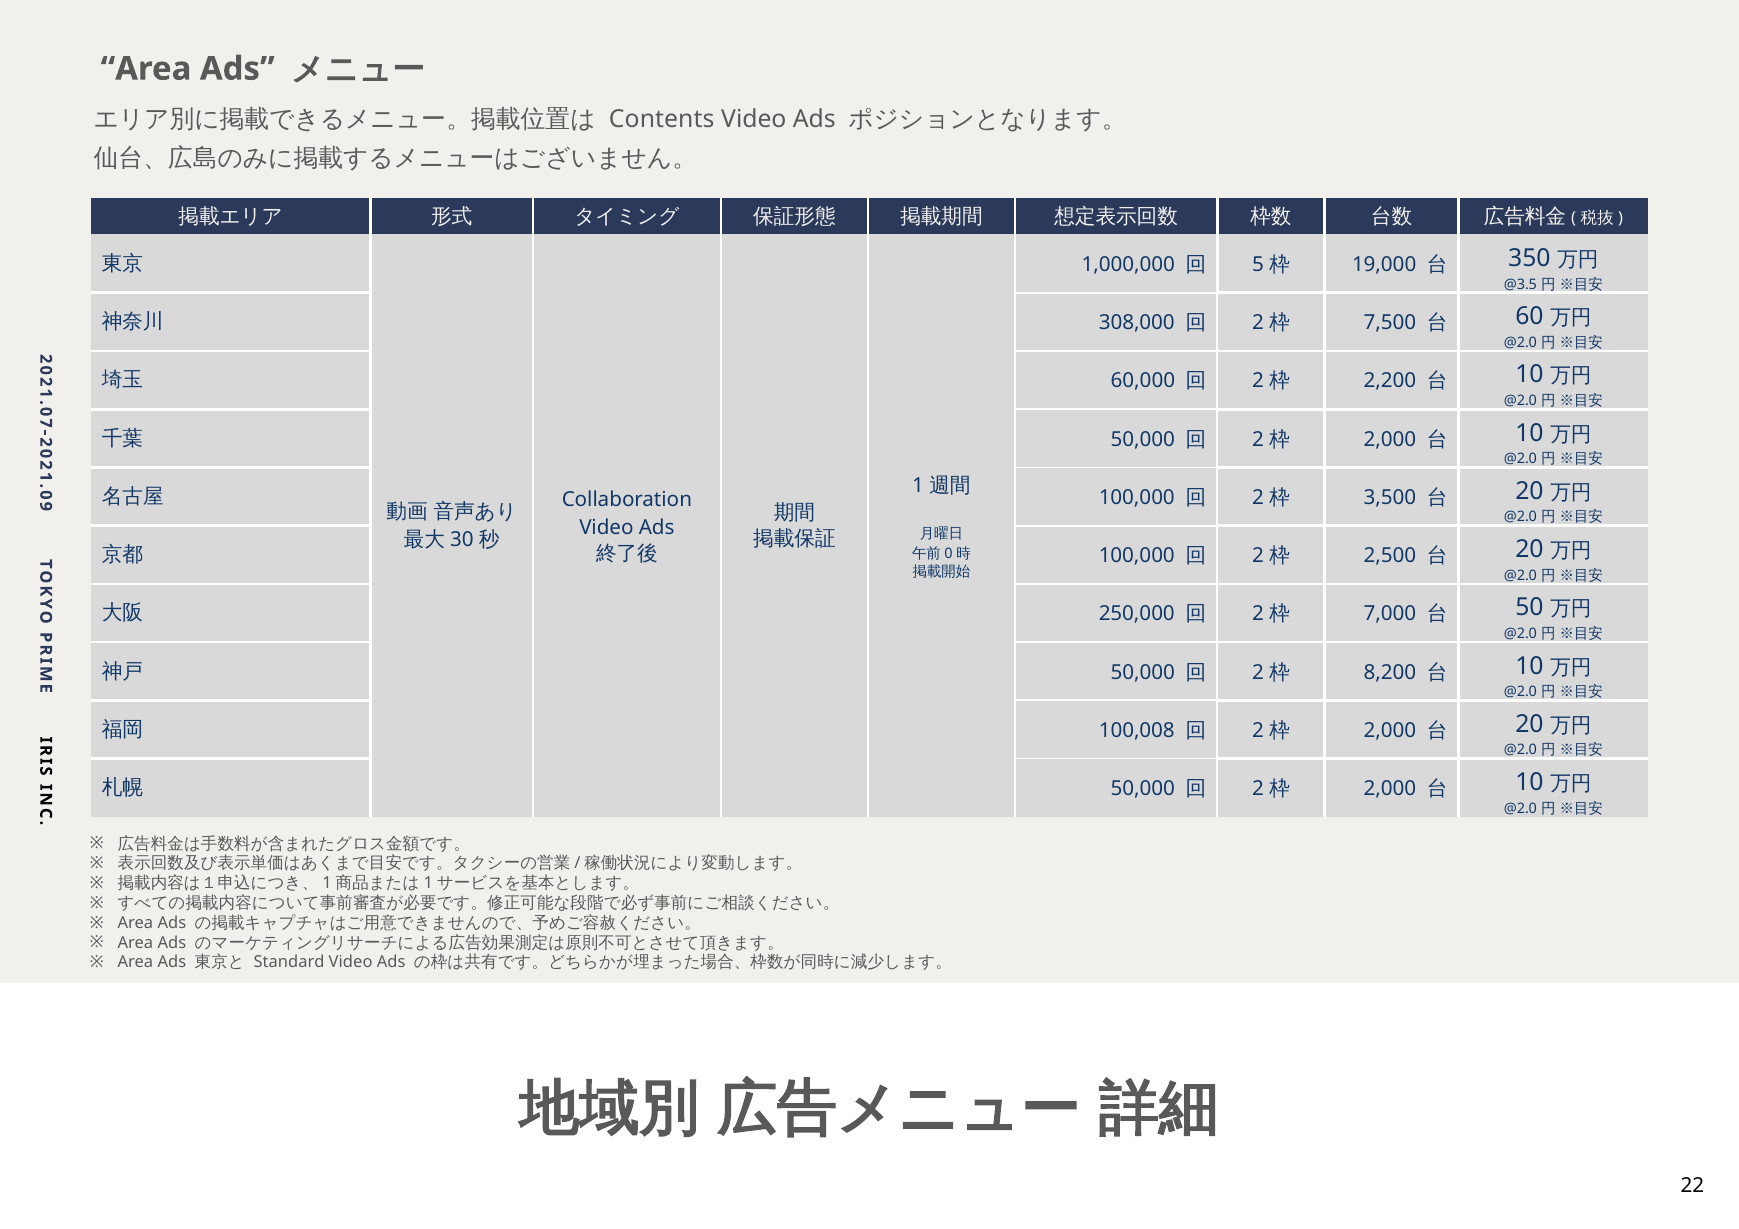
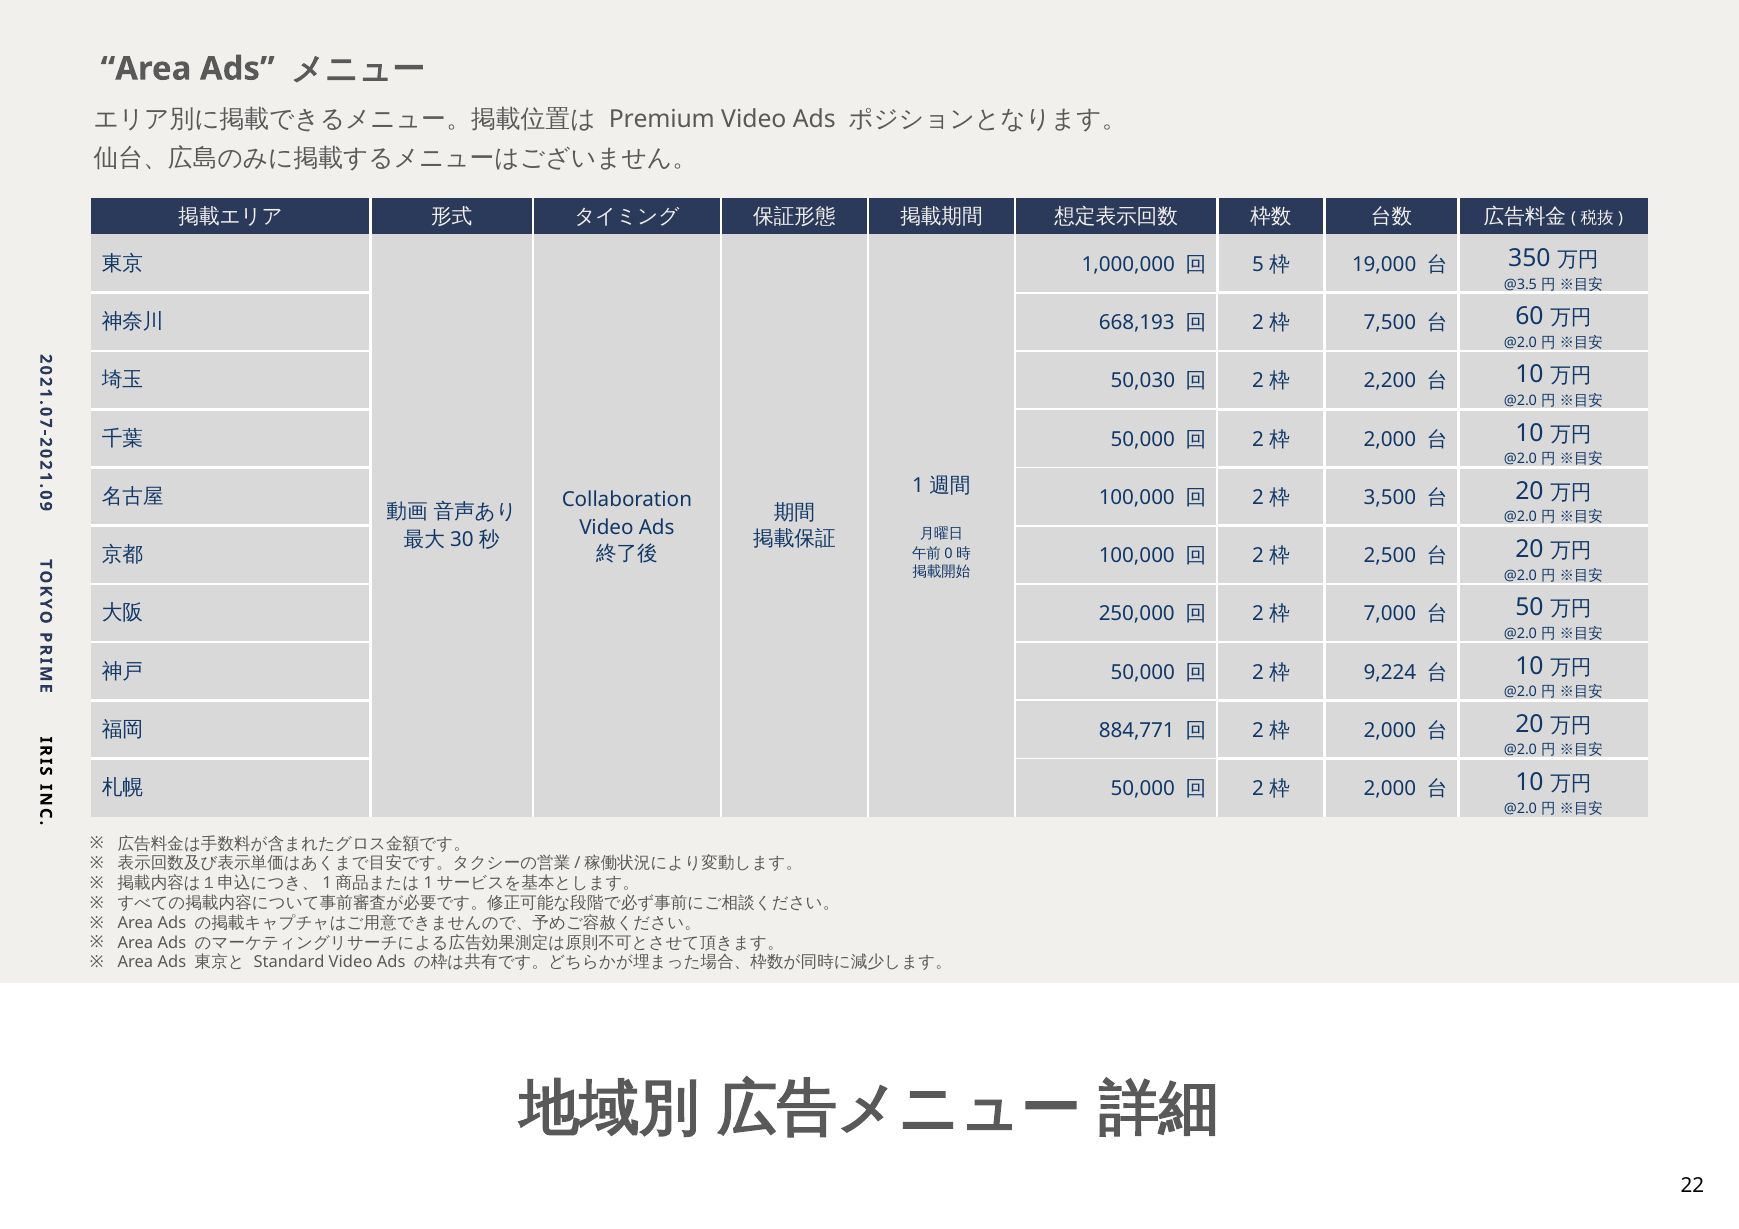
Contents: Contents -> Premium (662, 119)
308,000: 308,000 -> 668,193 (1137, 323)
60,000: 60,000 -> 50,030 (1143, 381)
8,200: 8,200 -> 9,224 (1390, 673)
100,008: 100,008 -> 884,771 (1137, 731)
